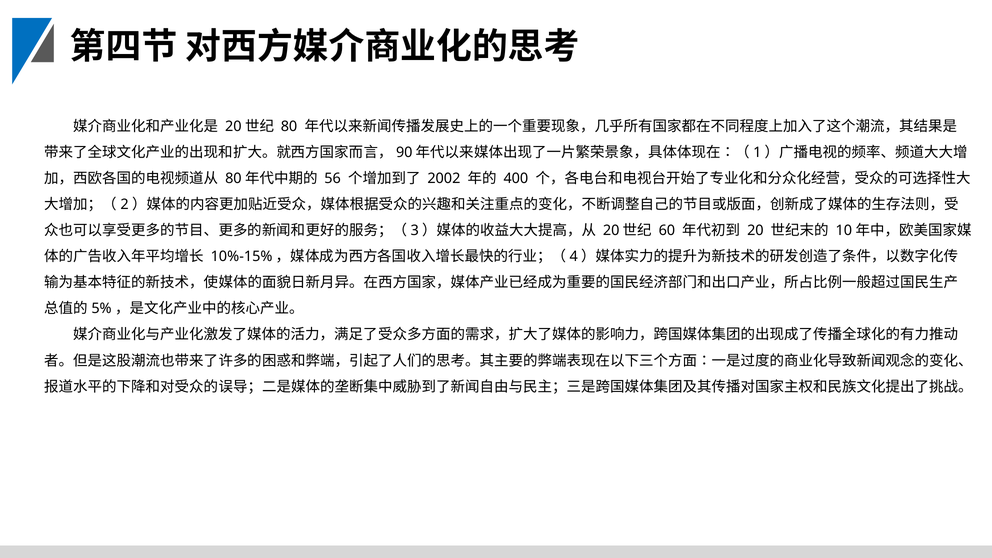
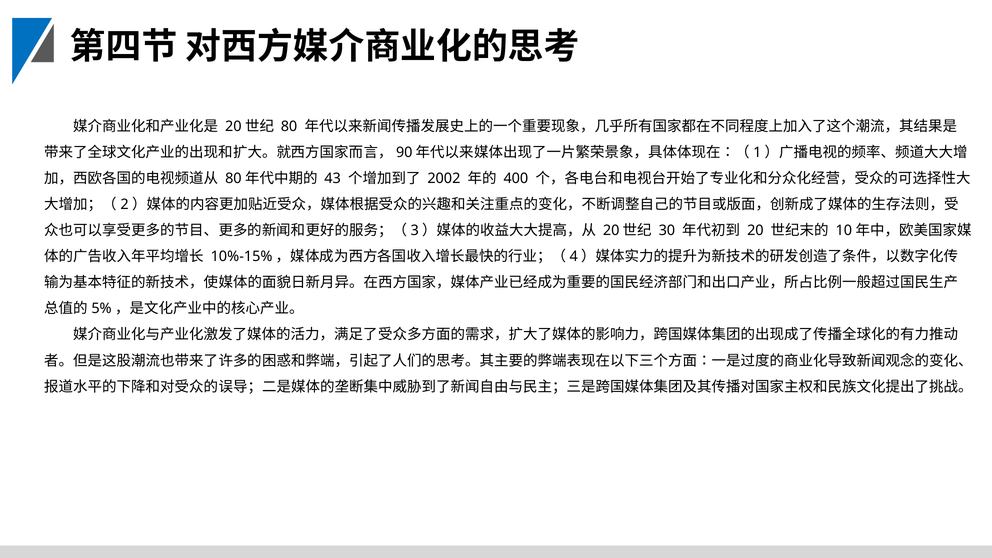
56: 56 -> 43 (333, 178)
60: 60 -> 30 (667, 231)
